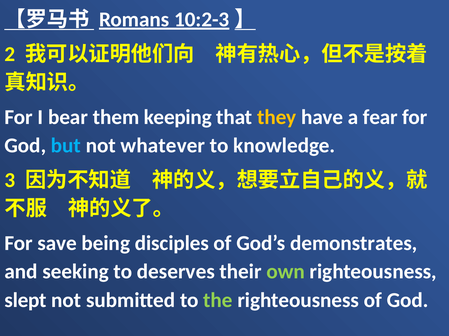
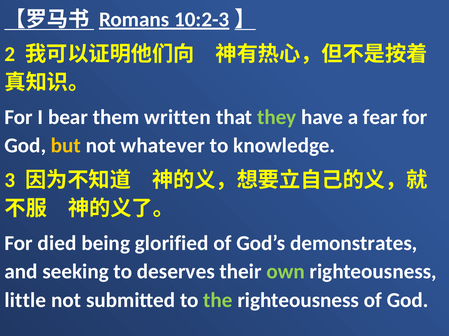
keeping: keeping -> written (178, 117)
they colour: yellow -> light green (277, 117)
but colour: light blue -> yellow (66, 146)
save: save -> died (57, 244)
disciples: disciples -> glorified (172, 244)
slept: slept -> little (25, 301)
